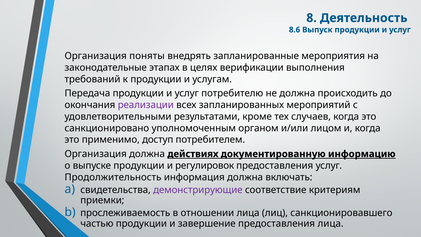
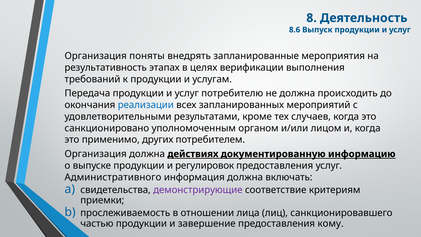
законодательные: законодательные -> результативность (106, 68)
реализации colour: purple -> blue (146, 105)
доступ: доступ -> других (158, 140)
Продолжительность: Продолжительность -> Административного (113, 177)
предоставления лица: лица -> кому (331, 223)
